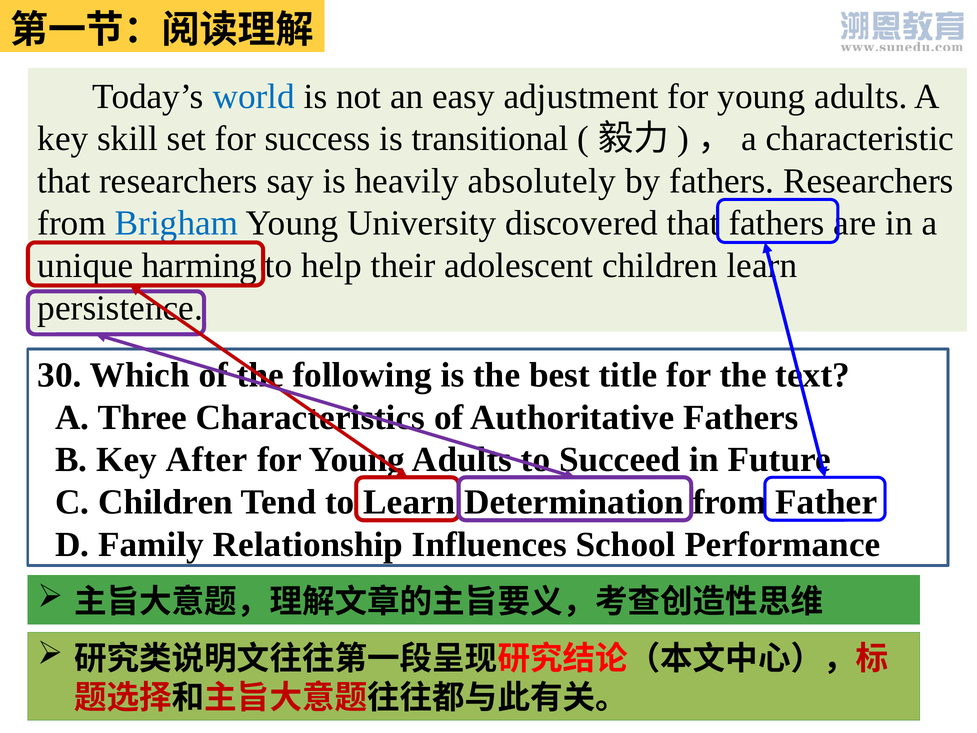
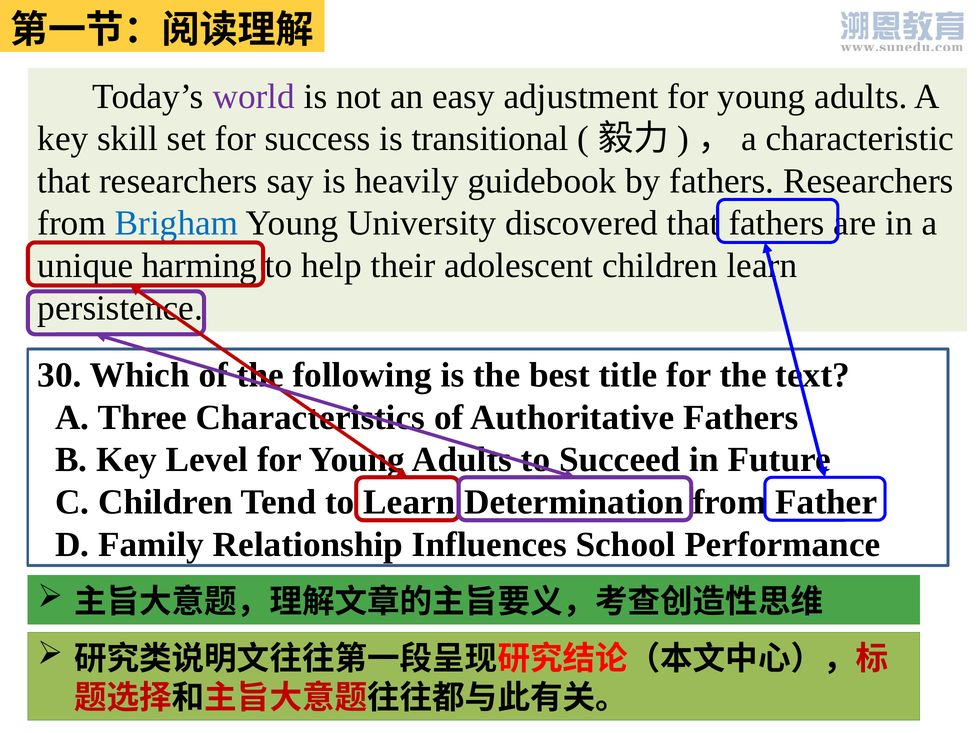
world colour: blue -> purple (254, 96)
absolutely: absolutely -> guidebook (542, 181)
After: After -> Level (207, 460)
